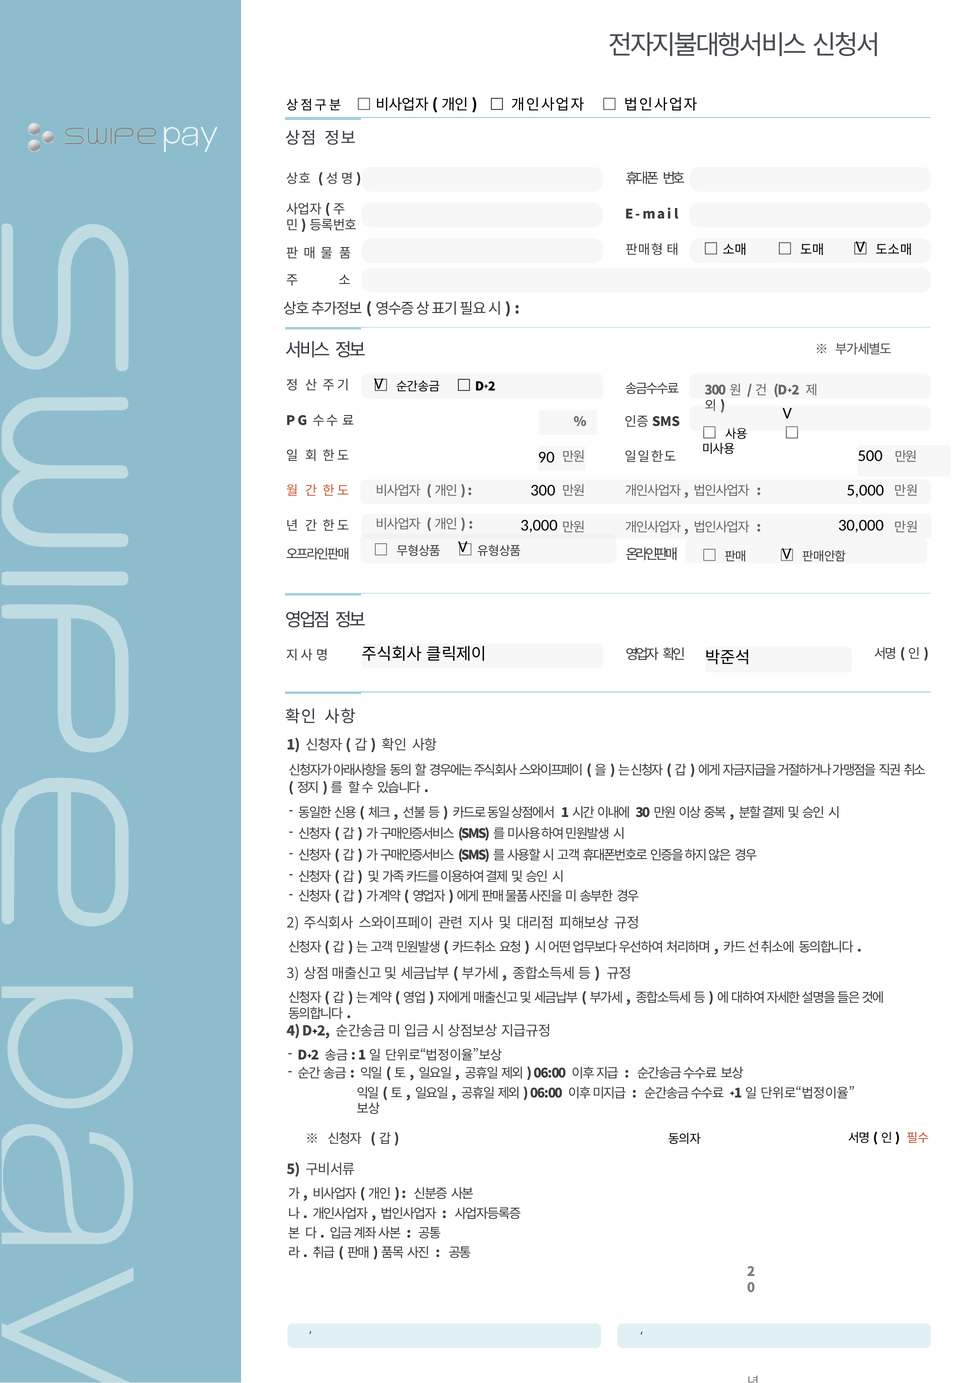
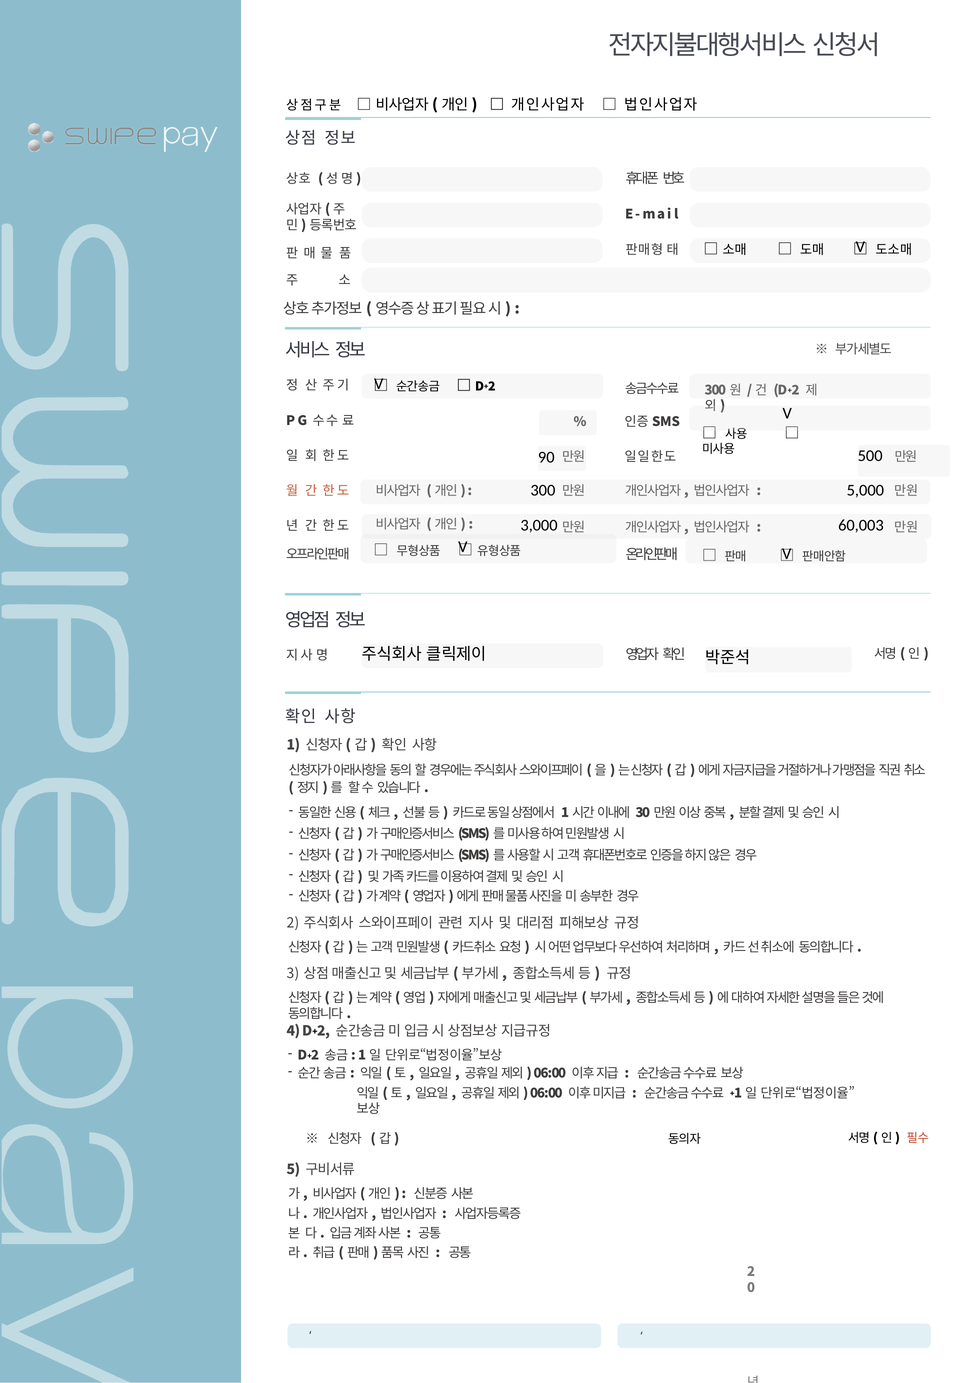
30,000: 30,000 -> 60,003 (861, 525)
